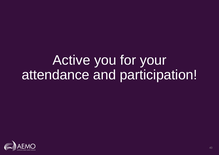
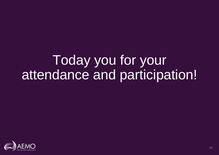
Active: Active -> Today (72, 60)
